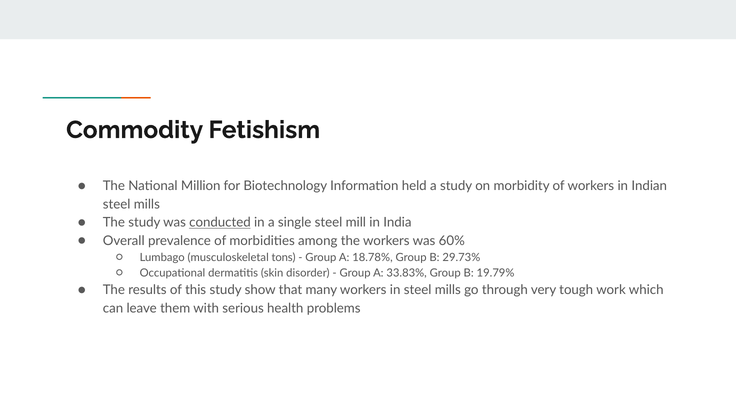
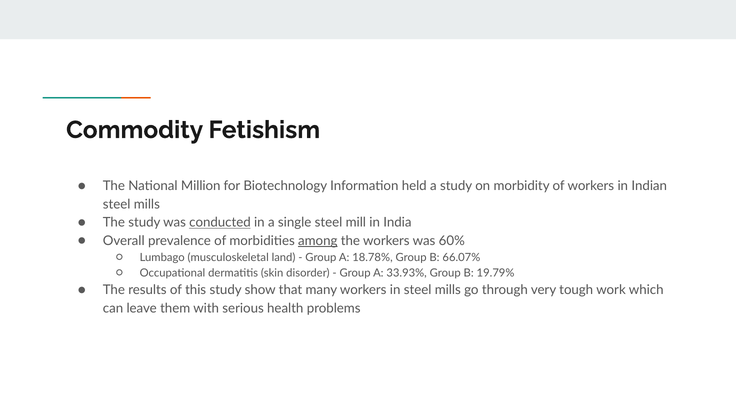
among underline: none -> present (318, 241)
tons: tons -> land (284, 257)
29.73%: 29.73% -> 66.07% (461, 257)
33.83%: 33.83% -> 33.93% (407, 273)
